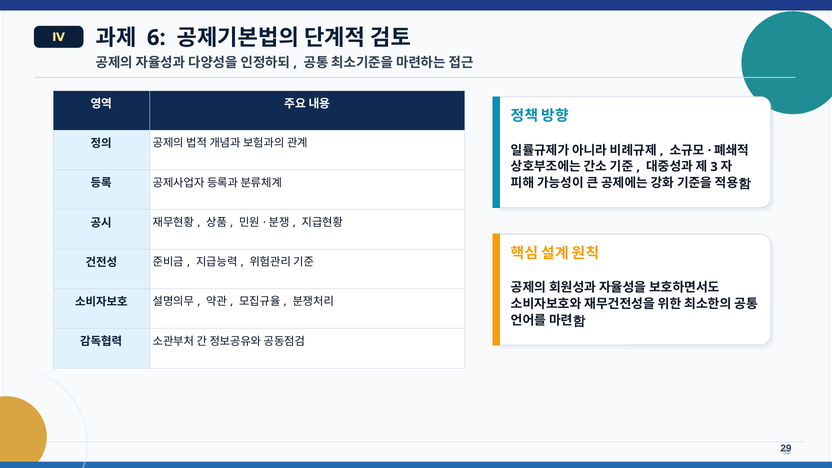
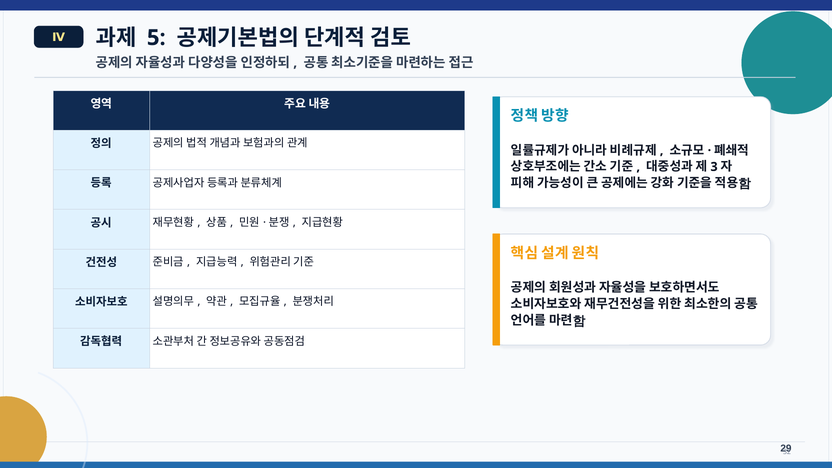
6: 6 -> 5 (156, 38)
